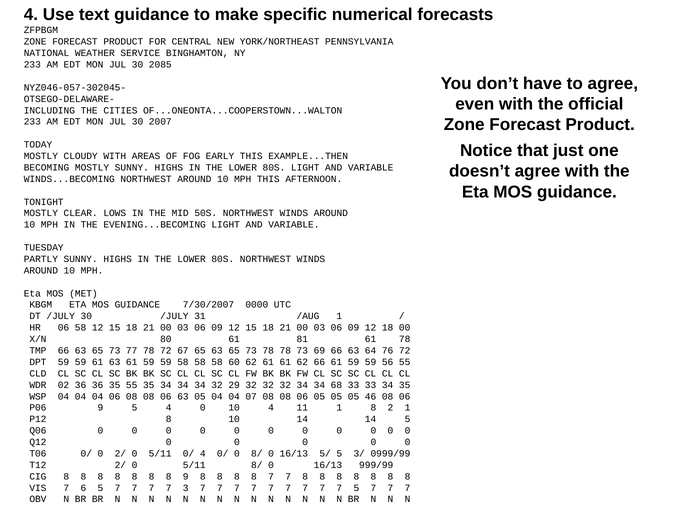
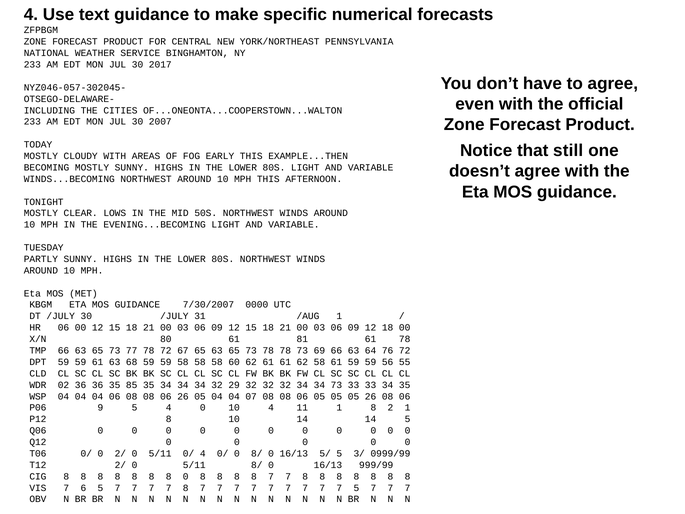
2085: 2085 -> 2017 (160, 65)
just: just -> still (568, 151)
06 58: 58 -> 00 (81, 328)
63 61: 61 -> 68 (132, 362)
62 66: 66 -> 58 (319, 362)
35 55: 55 -> 85 (132, 385)
34 68: 68 -> 73 (336, 385)
06 63: 63 -> 26 (183, 396)
05 46: 46 -> 26 (371, 396)
8 9: 9 -> 0 (186, 476)
7 7 7 3: 3 -> 8 (186, 488)
